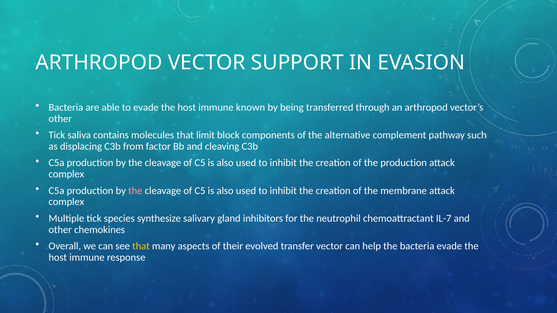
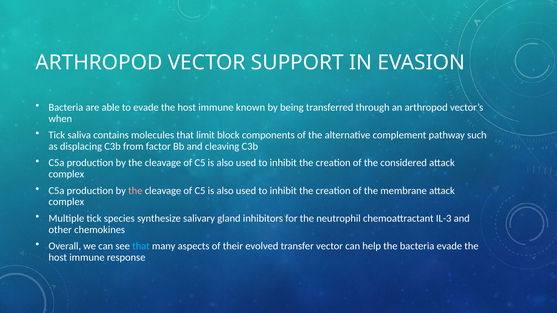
other: other -> when (60, 119)
the production: production -> considered (404, 163)
IL-7: IL-7 -> IL-3 (444, 219)
that colour: yellow -> light blue (141, 246)
